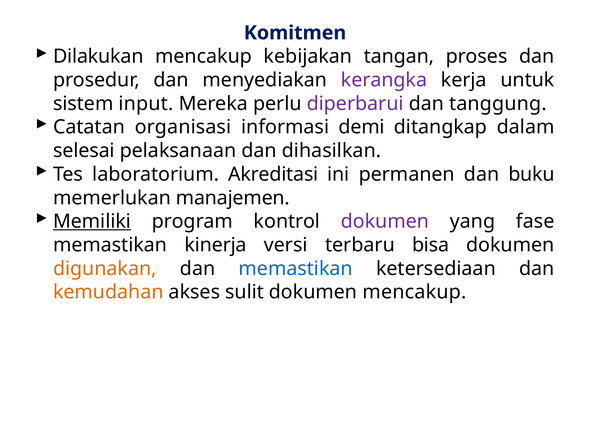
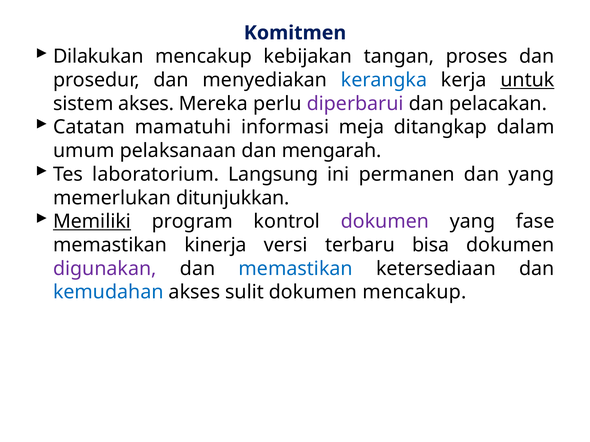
kerangka colour: purple -> blue (384, 80)
untuk underline: none -> present (527, 80)
sistem input: input -> akses (146, 104)
tanggung: tanggung -> pelacakan (498, 104)
organisasi: organisasi -> mamatuhi (183, 127)
demi: demi -> meja (362, 127)
selesai: selesai -> umum (84, 151)
dihasilkan: dihasilkan -> mengarah (332, 151)
Akreditasi: Akreditasi -> Langsung (273, 175)
dan buku: buku -> yang (531, 175)
manajemen: manajemen -> ditunjukkan (233, 198)
digunakan colour: orange -> purple (105, 269)
kemudahan colour: orange -> blue (108, 293)
